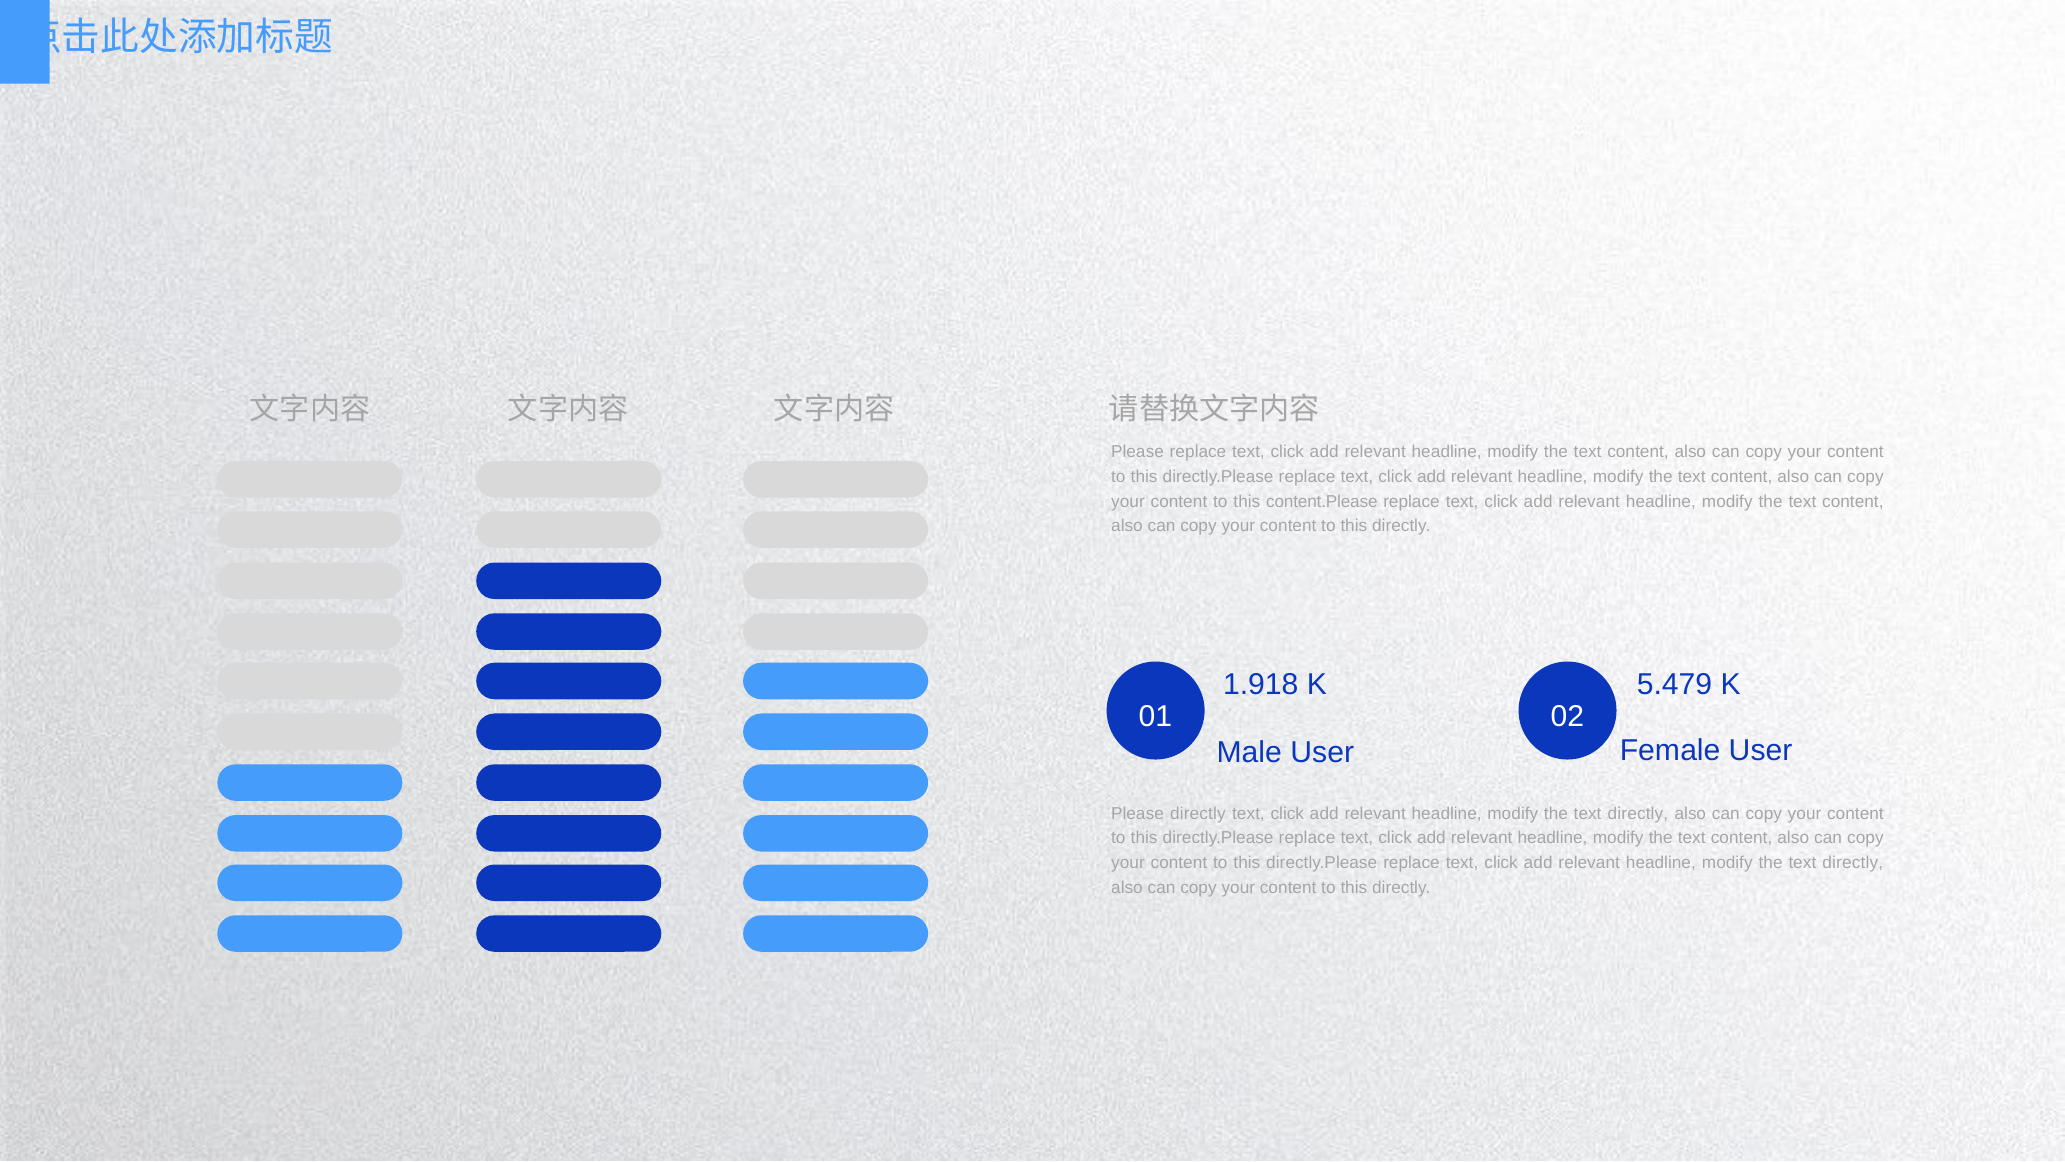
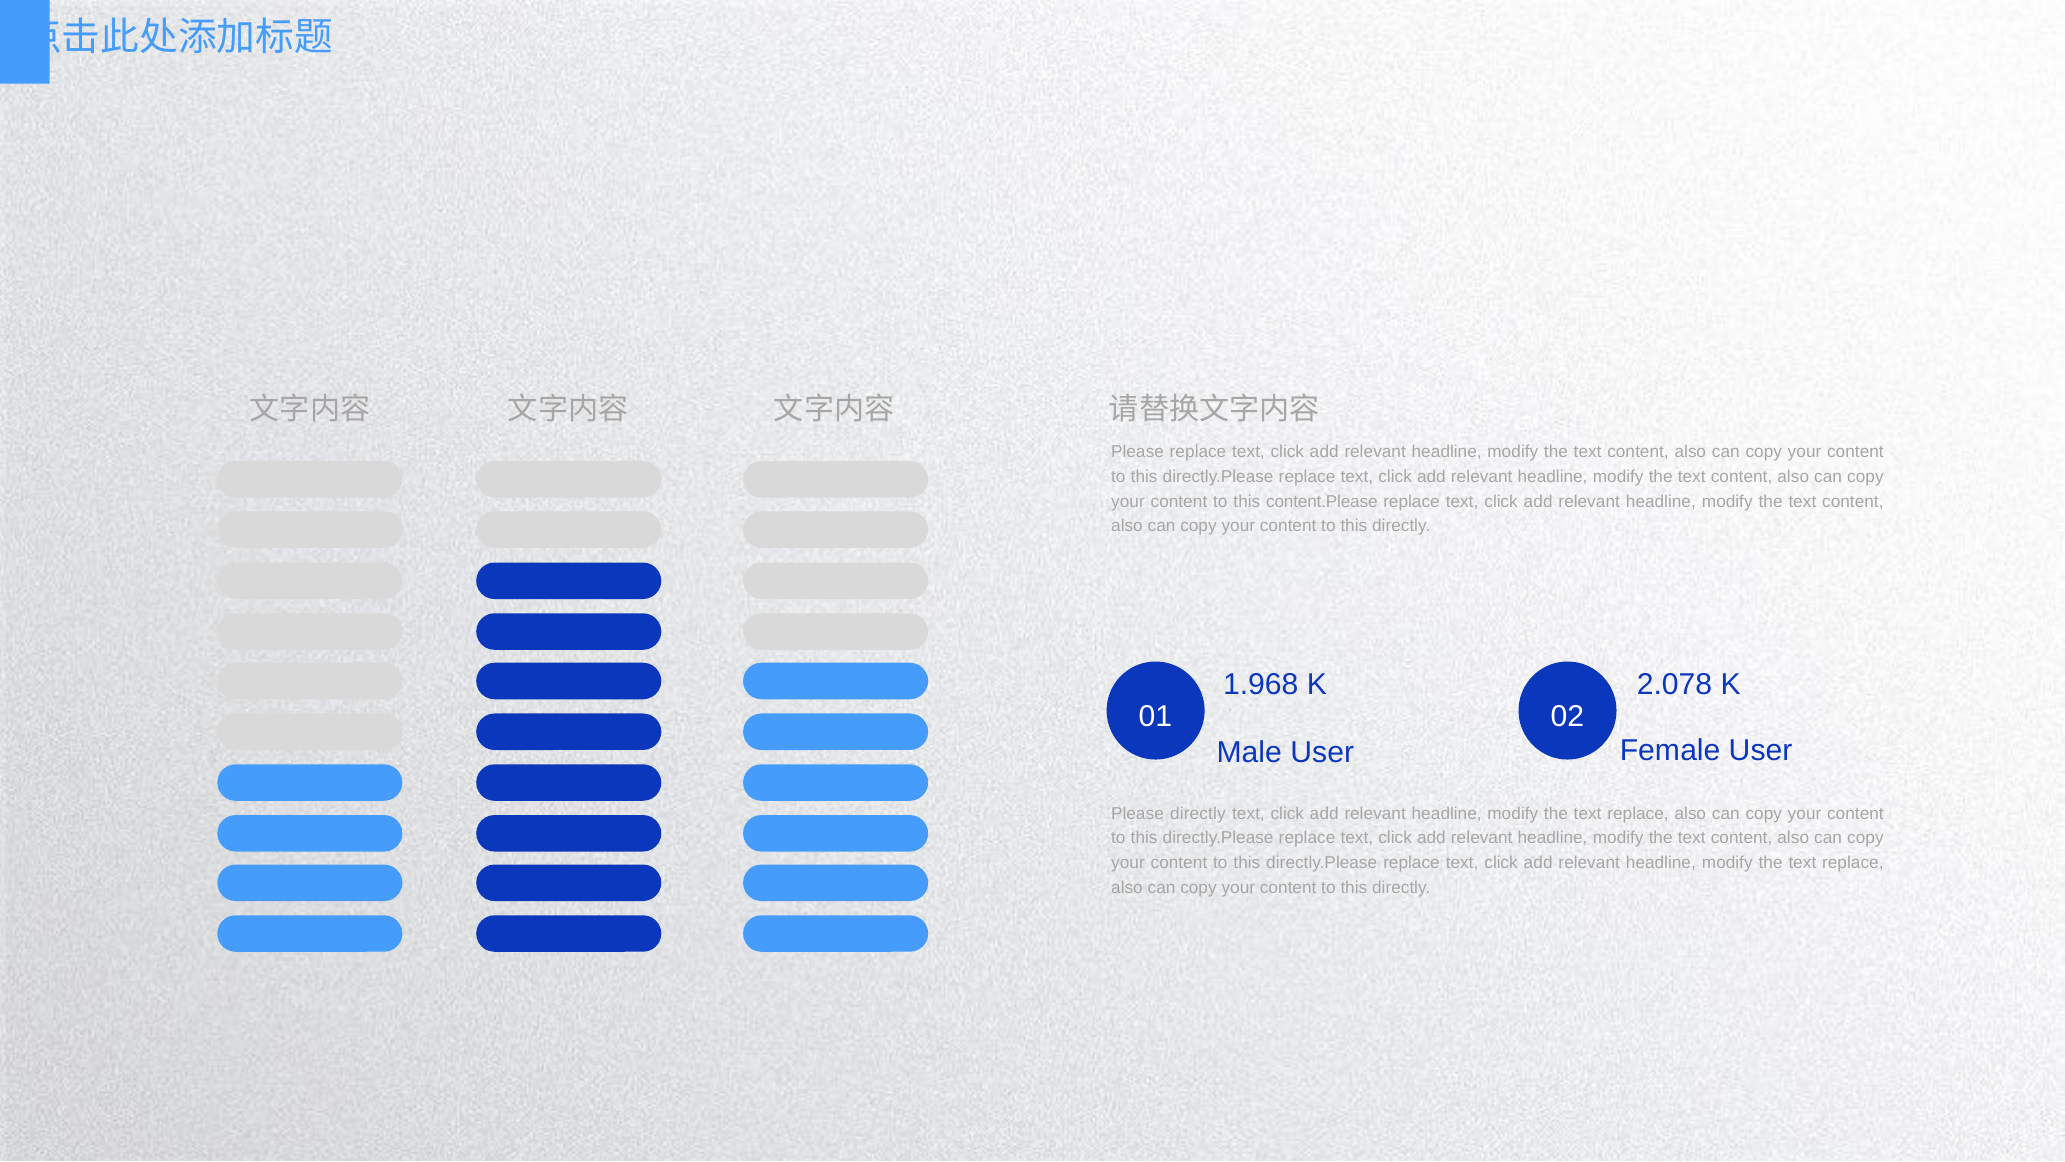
1.918: 1.918 -> 1.968 (1261, 684)
5.479: 5.479 -> 2.078 (1674, 684)
directly: directly -> replace (1638, 813)
directly: directly -> replace (1853, 863)
